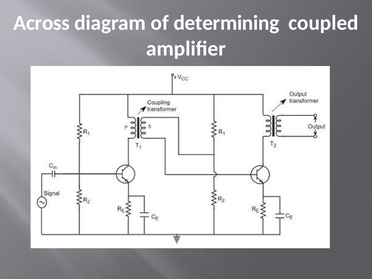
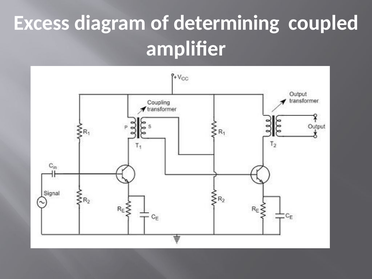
Across: Across -> Excess (42, 23)
